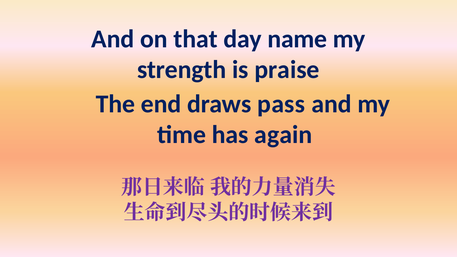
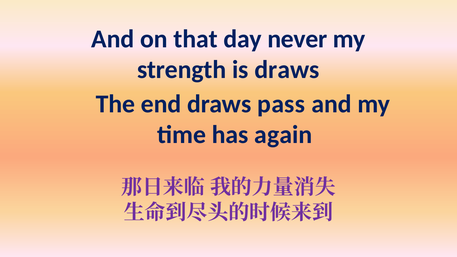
name: name -> never (297, 39)
is praise: praise -> draws (287, 70)
